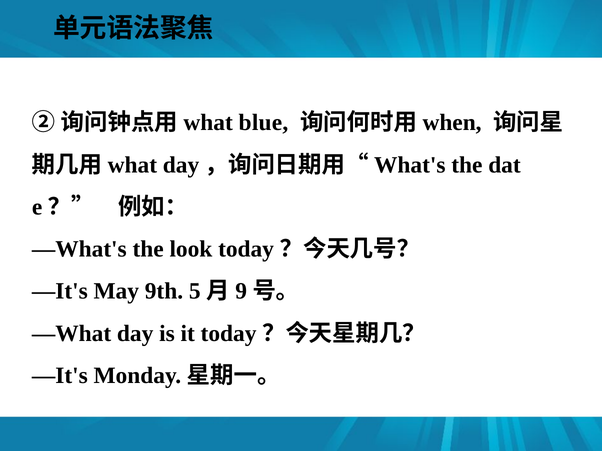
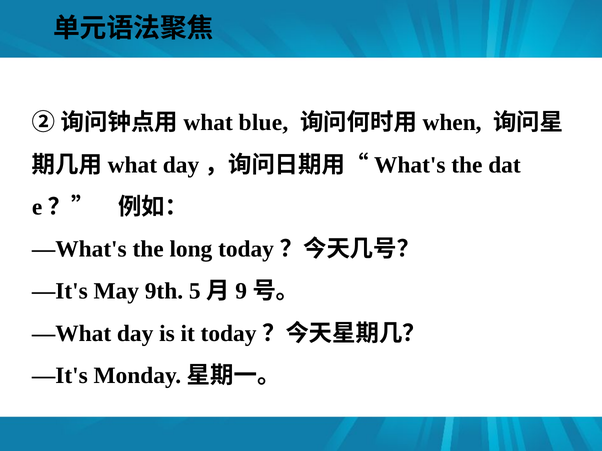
look: look -> long (191, 249)
